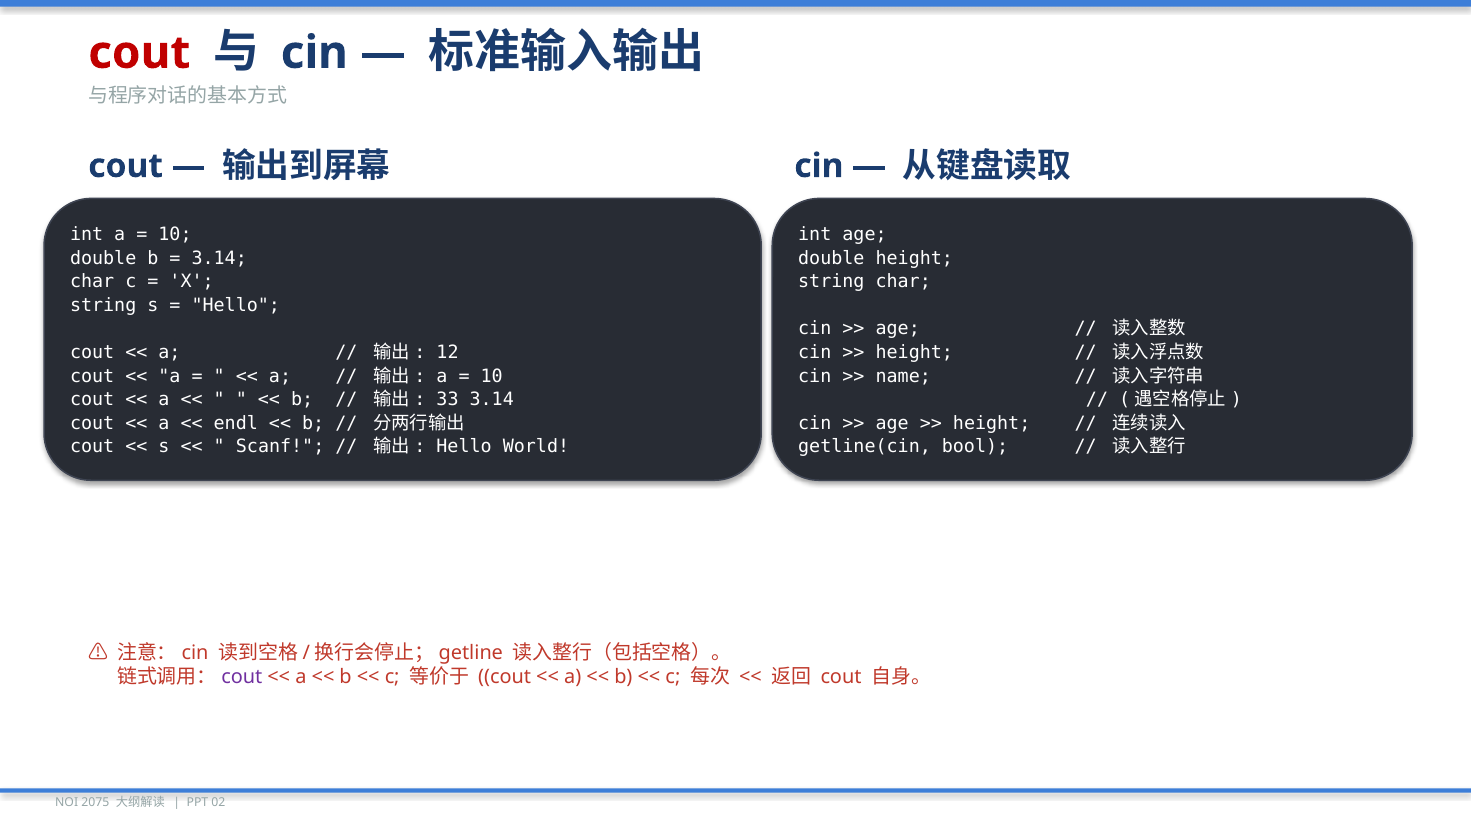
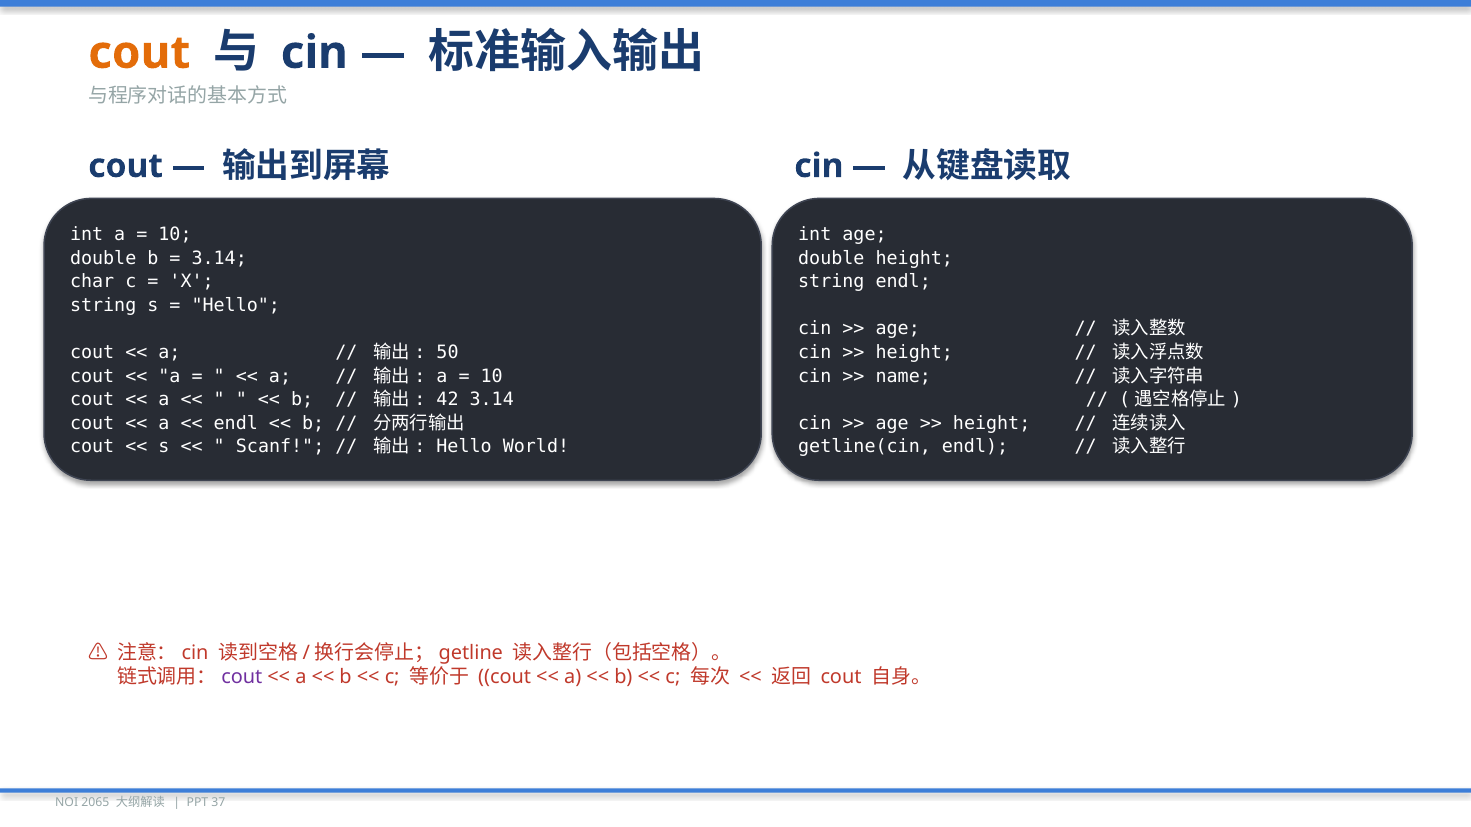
cout colour: red -> orange (139, 53)
string char: char -> endl (903, 282)
12: 12 -> 50 (448, 353)
33: 33 -> 42 (448, 400)
getline(cin bool: bool -> endl (975, 447)
2075: 2075 -> 2065 (95, 803)
02: 02 -> 37 (218, 803)
